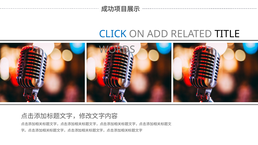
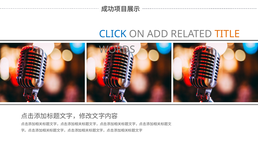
TITLE colour: black -> orange (227, 34)
